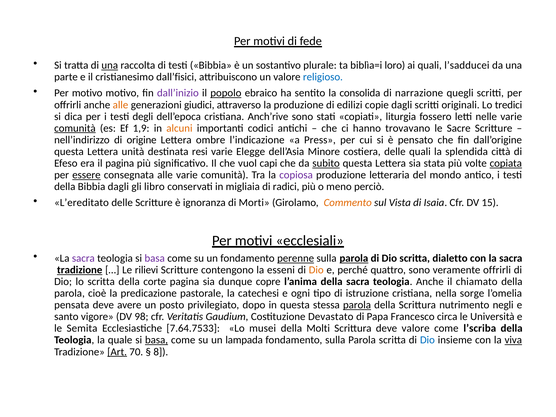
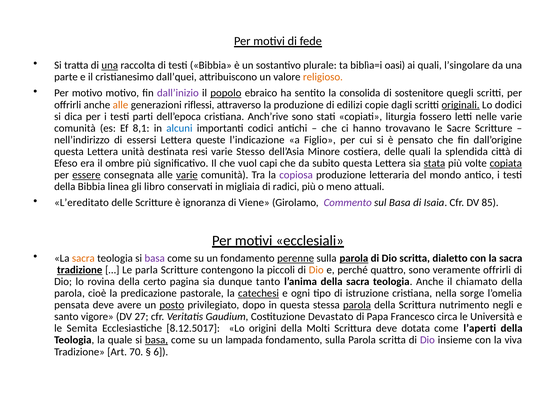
loro: loro -> oasi (395, 65)
l’sadducei: l’sadducei -> l’singolare (467, 65)
dall’fisici: dall’fisici -> dall’quei (176, 77)
religioso colour: blue -> orange (323, 77)
narrazione: narrazione -> sostenitore (419, 93)
giudici: giudici -> riflessi (199, 105)
originali underline: none -> present (461, 105)
tredici: tredici -> dodici (508, 105)
degli: degli -> parti (143, 116)
comunità underline: present -> none (75, 128)
1,9: 1,9 -> 8,1 (141, 128)
alcuni colour: orange -> blue (179, 128)
origine: origine -> essersi (142, 140)
ombre: ombre -> queste (211, 140)
Press: Press -> Figlio (320, 140)
Elegge: Elegge -> Stesso (251, 152)
il pagina: pagina -> ombre (120, 163)
subito underline: present -> none (326, 163)
stata underline: none -> present (434, 163)
varie underline: none -> present (187, 175)
Bibbia dagli: dagli -> linea (118, 187)
perciò: perciò -> attuali (369, 187)
Morti: Morti -> Viene (254, 203)
Commento colour: orange -> purple (348, 203)
sul Vista: Vista -> Basa (400, 203)
15: 15 -> 85 (490, 203)
sacra colour: purple -> orange (83, 258)
rilievi: rilievi -> parla (146, 270)
esseni: esseni -> piccoli (281, 270)
lo scritta: scritta -> rovina (101, 282)
corte: corte -> certo (155, 282)
copre: copre -> tanto (268, 282)
catechesi underline: none -> present (259, 293)
posto underline: none -> present (172, 305)
98: 98 -> 27 (141, 317)
7.64.7533: 7.64.7533 -> 8.12.5017 (193, 328)
musei: musei -> origini (263, 328)
deve valore: valore -> dotata (416, 328)
l’scriba: l’scriba -> l’aperti (480, 328)
Dio colour: blue -> purple (427, 340)
viva underline: present -> none (513, 340)
Art underline: present -> none (117, 352)
8: 8 -> 6 (161, 352)
